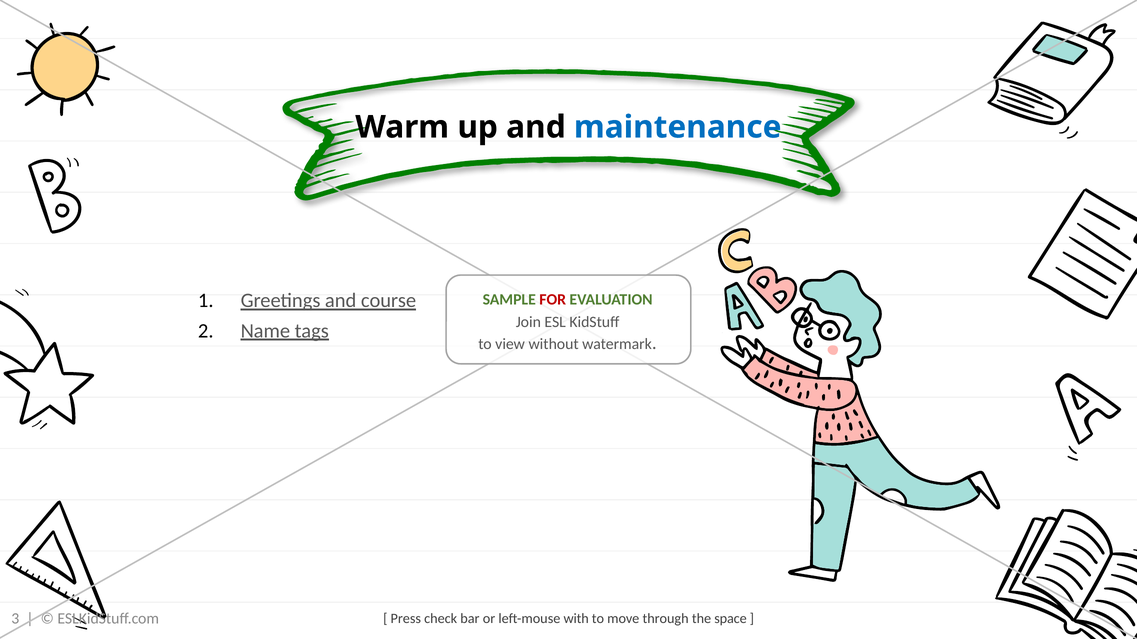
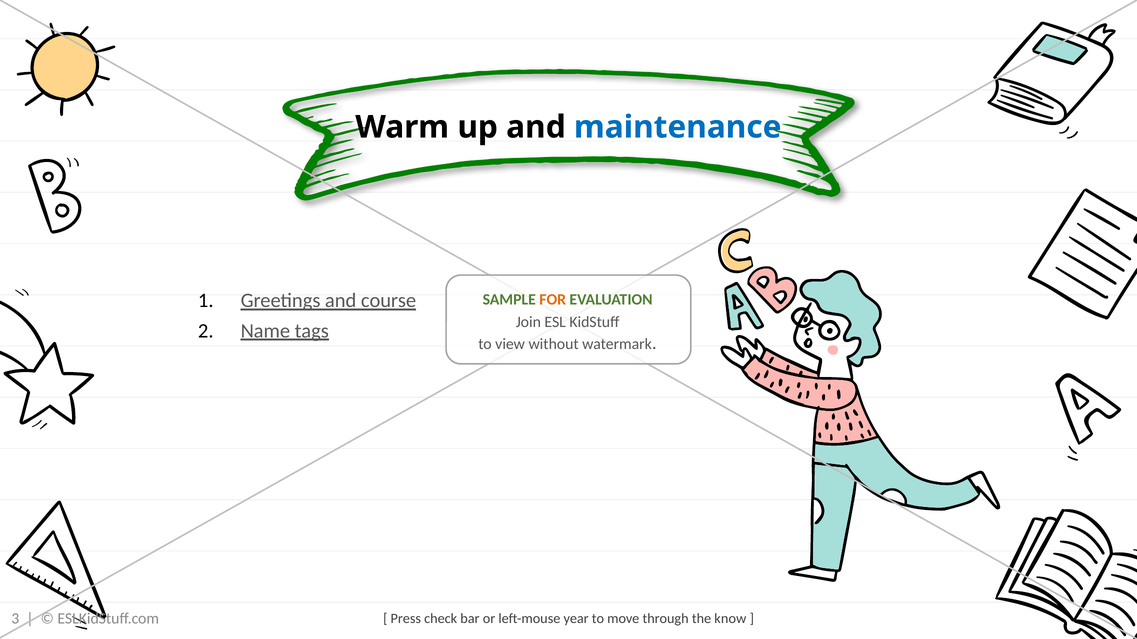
FOR colour: red -> orange (553, 300)
with: with -> year (576, 619)
space: space -> know (730, 619)
